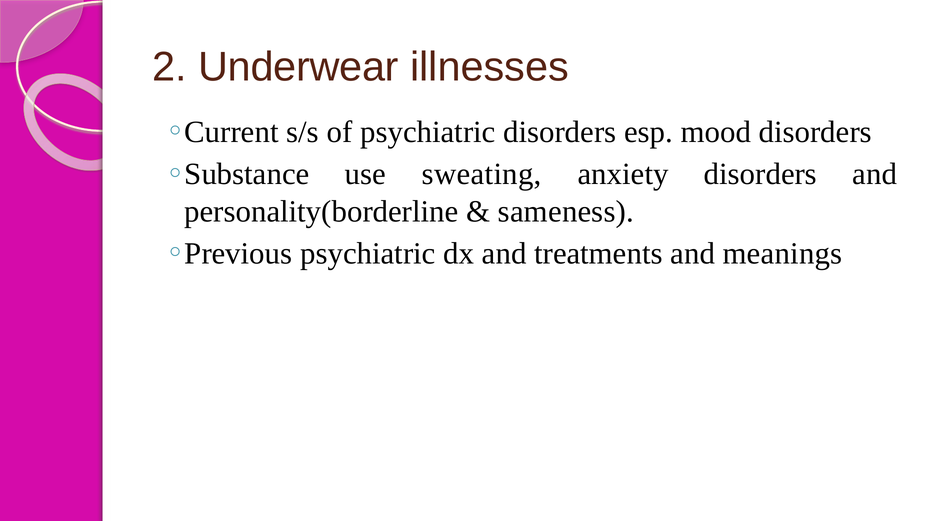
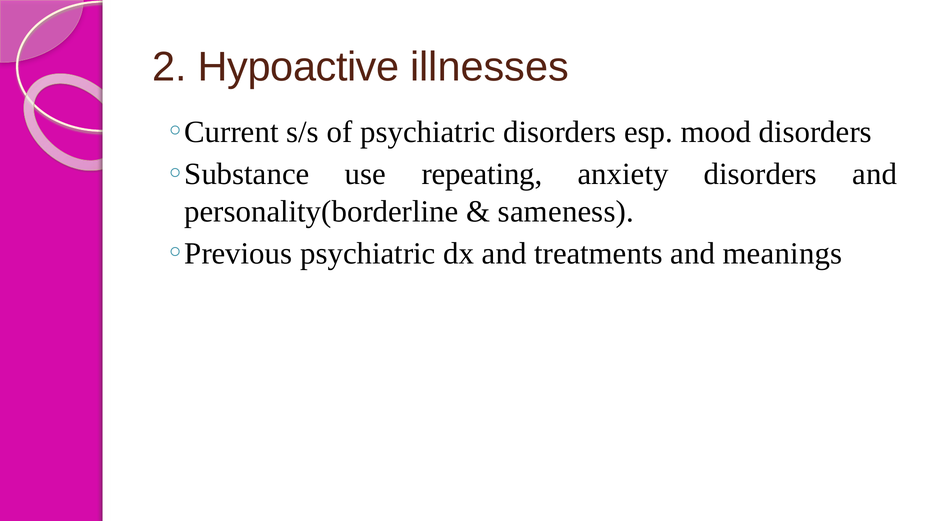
Underwear: Underwear -> Hypoactive (299, 67)
sweating: sweating -> repeating (482, 174)
